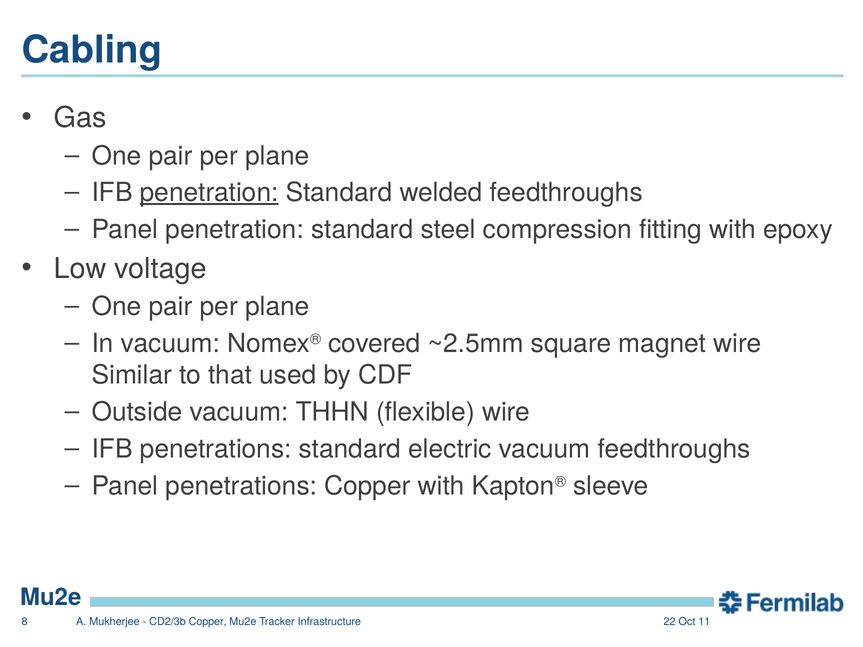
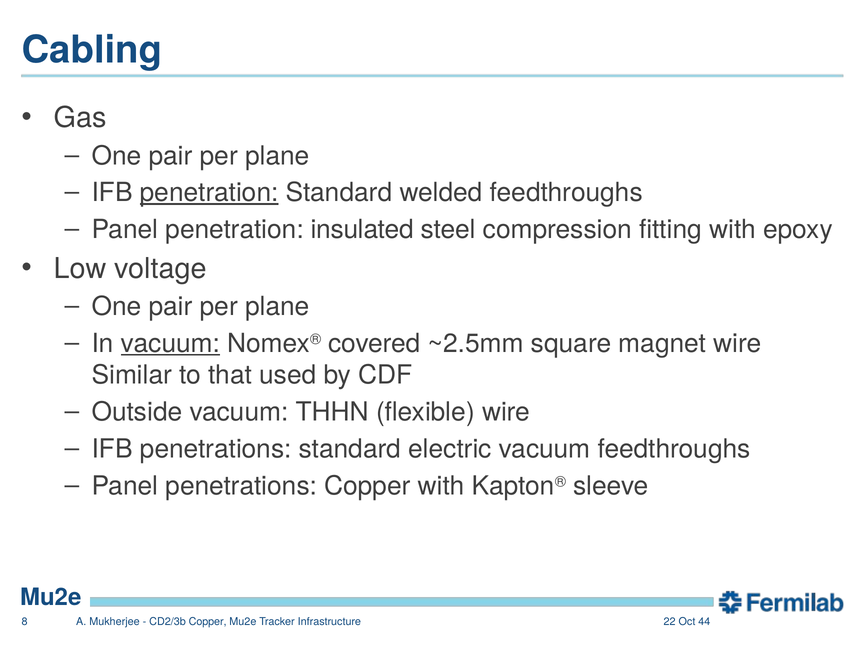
Panel penetration standard: standard -> insulated (362, 230)
vacuum underline: none -> present (170, 344)
11: 11 -> 44 (704, 622)
